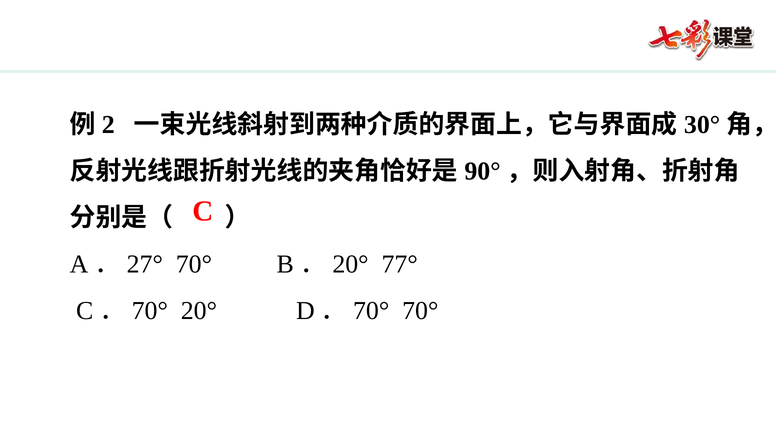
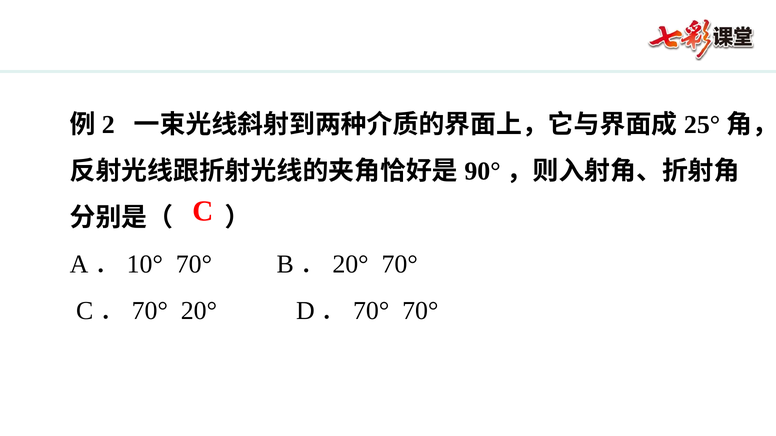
30°: 30° -> 25° (702, 125)
27°: 27° -> 10° (145, 264)
20° 77°: 77° -> 70° (400, 264)
